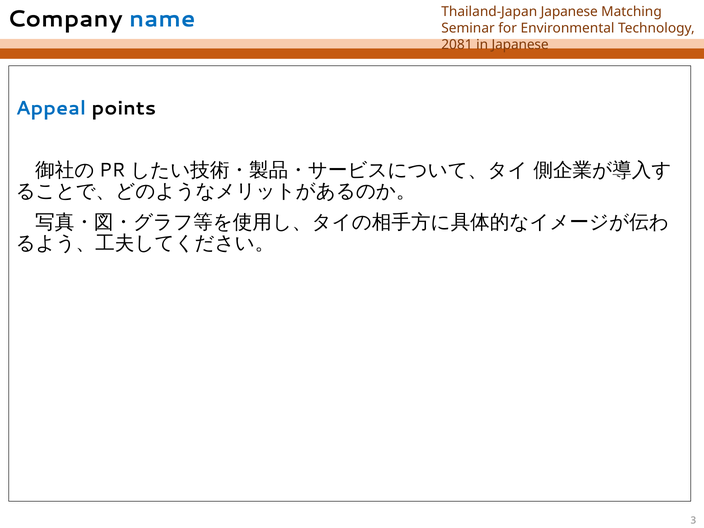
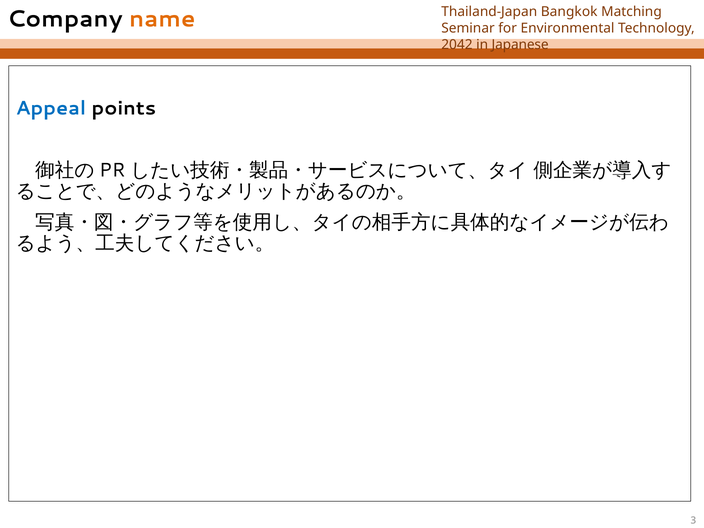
Thailand-Japan Japanese: Japanese -> Bangkok (569, 12)
name colour: blue -> orange (162, 19)
2081: 2081 -> 2042 (457, 45)
